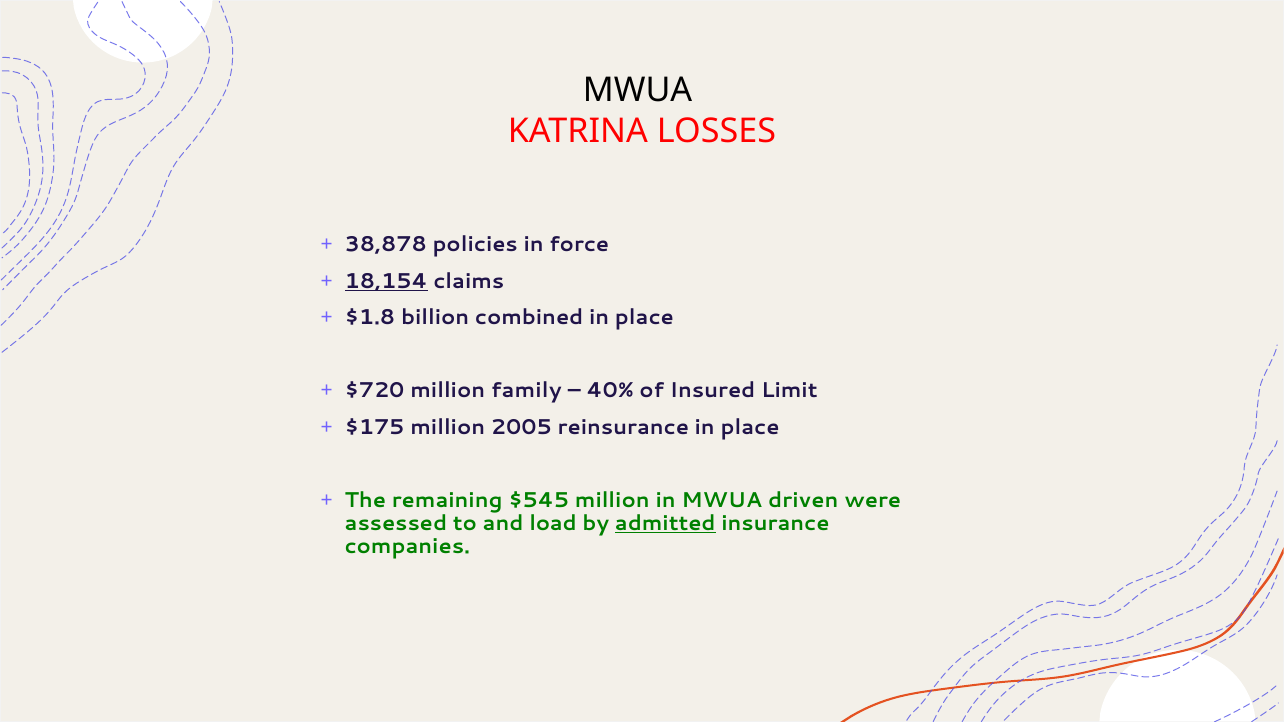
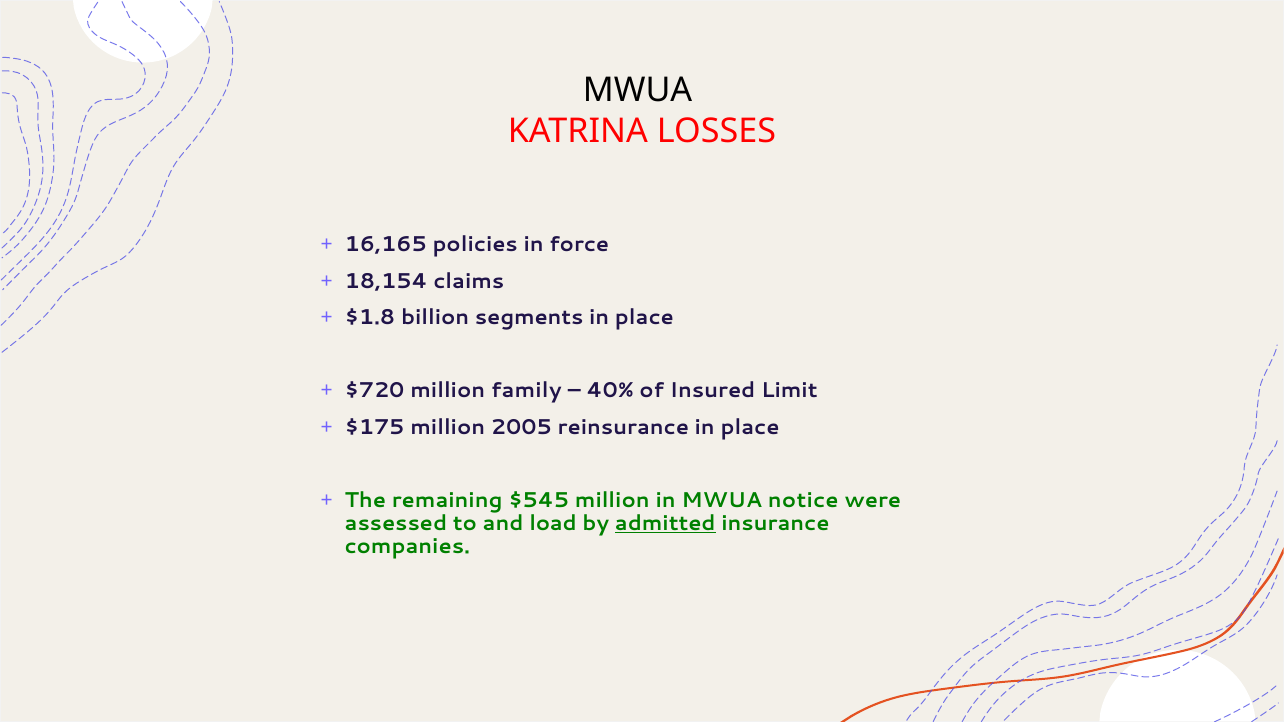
38,878: 38,878 -> 16,165 (386, 245)
18,154 underline: present -> none (386, 281)
combined: combined -> segments (529, 318)
driven: driven -> notice (803, 500)
